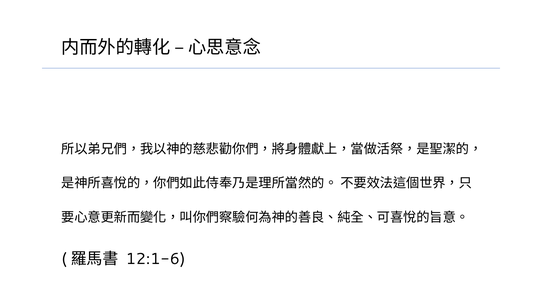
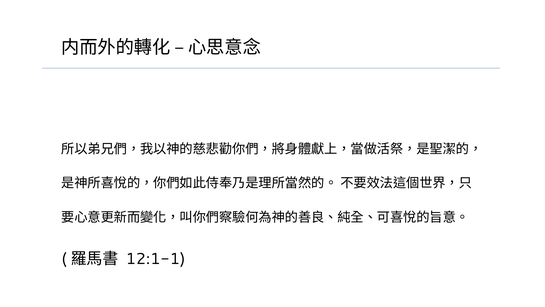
12:1-6: 12:1-6 -> 12:1-1 (156, 258)
